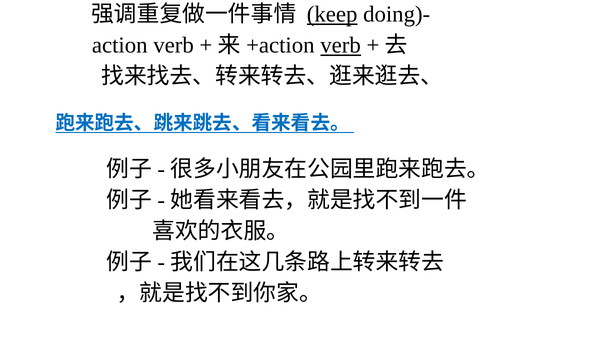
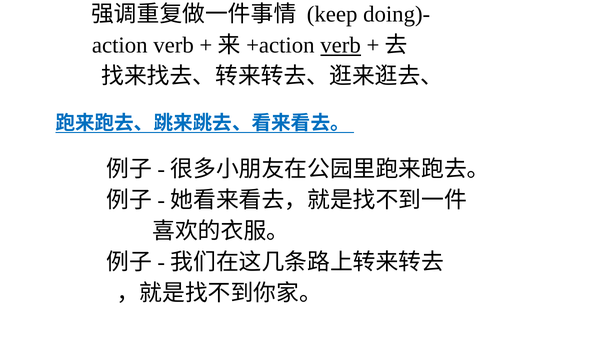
keep underline: present -> none (332, 14)
